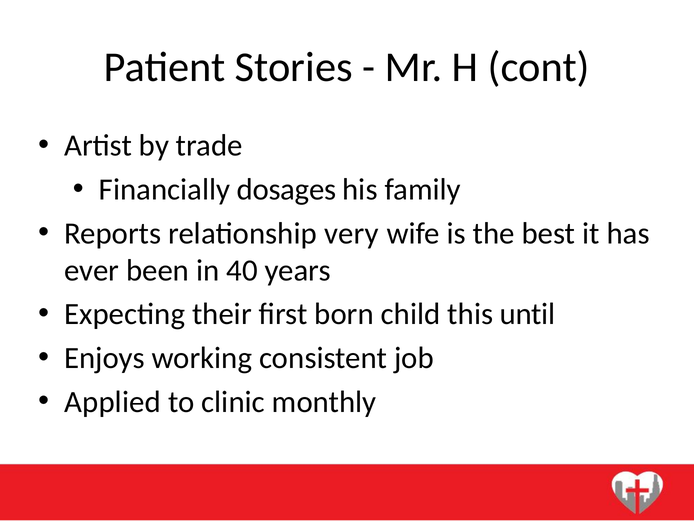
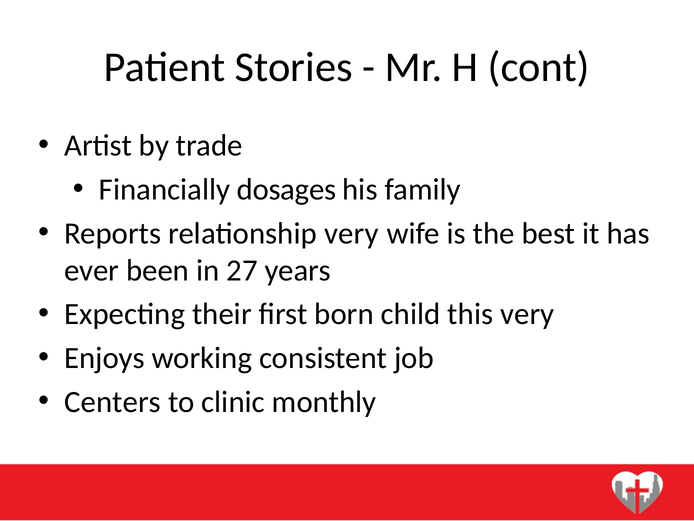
40: 40 -> 27 (242, 270)
this until: until -> very (527, 314)
Applied: Applied -> Centers (113, 401)
